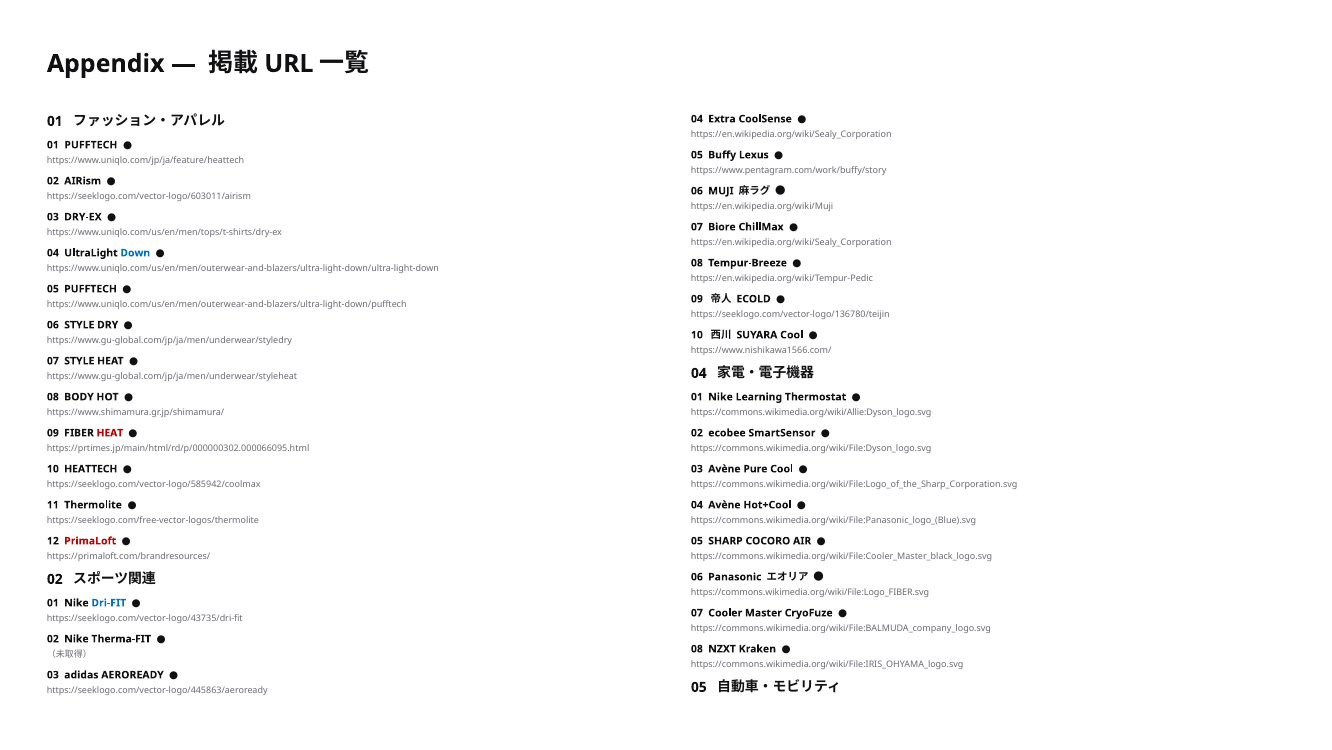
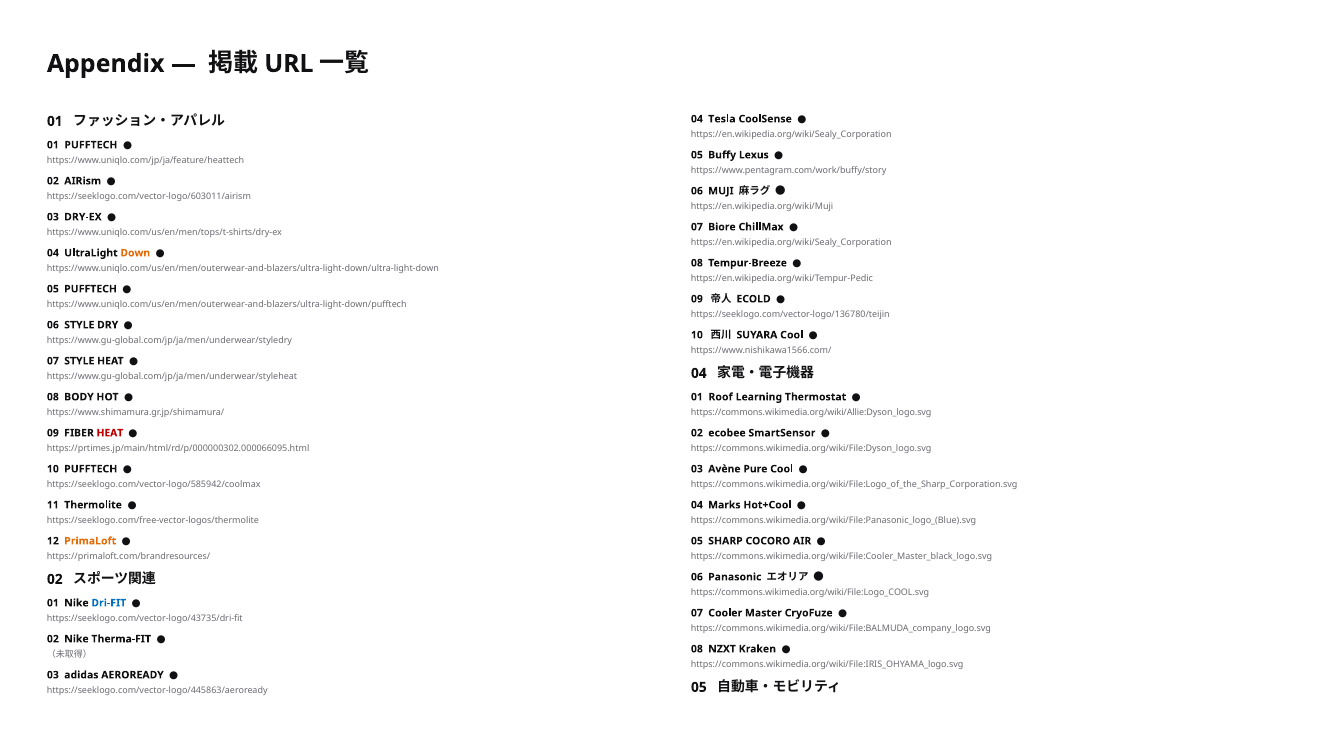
Extra: Extra -> Tesla (722, 119)
Down colour: blue -> orange (135, 253)
Nike: Nike -> Roof (721, 397)
10 HEATTECH: HEATTECH -> PUFFTECH (91, 468)
04 Avène: Avène -> Marks (724, 504)
PrimaLoft colour: red -> orange (90, 540)
https://commons.wikimedia.org/wiki/File:Logo_FIBER.svg: https://commons.wikimedia.org/wiki/File:Logo_FIBER.svg -> https://commons.wikimedia.org/wiki/File:Logo_COOL.svg (810, 591)
